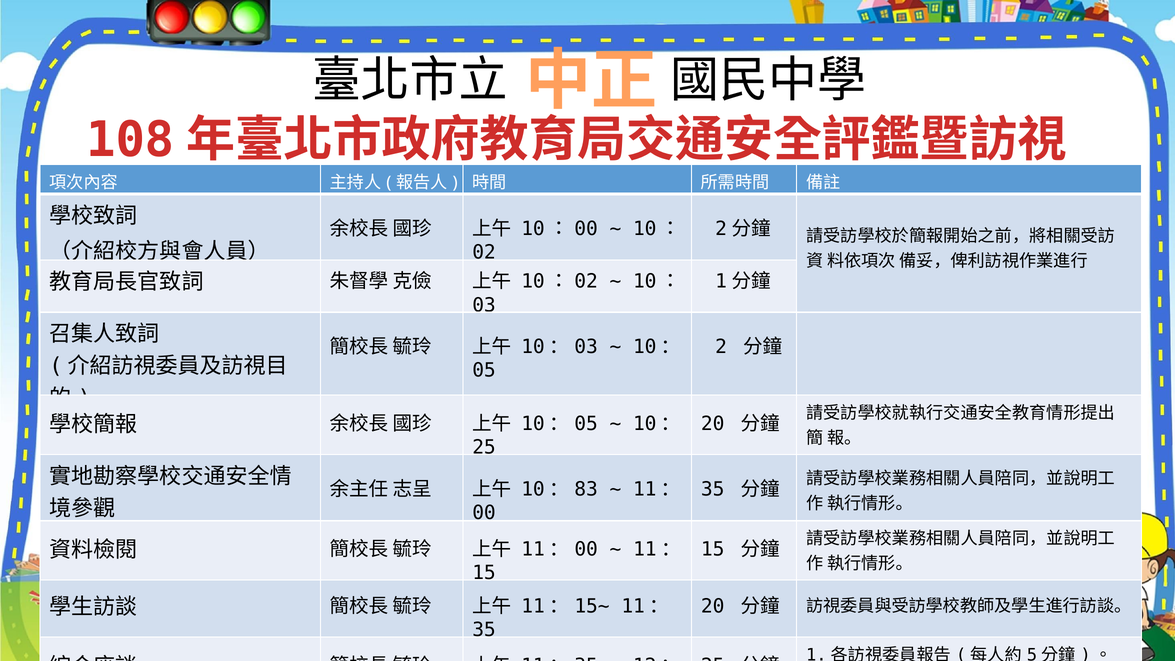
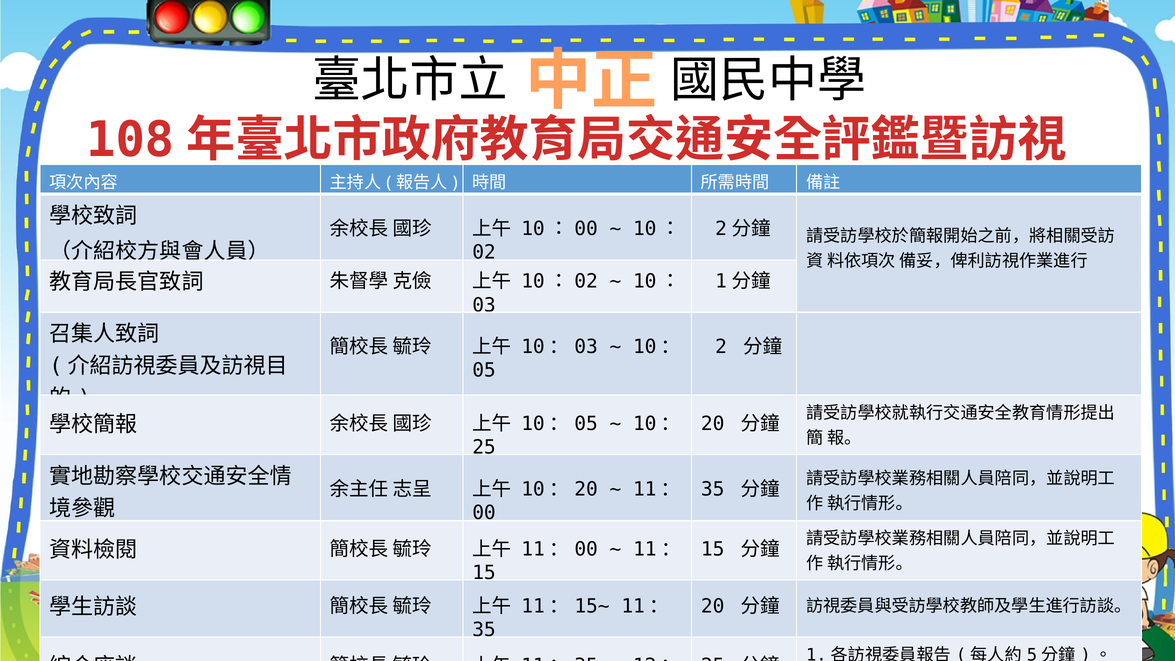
83: 83 -> 20 (586, 489)
